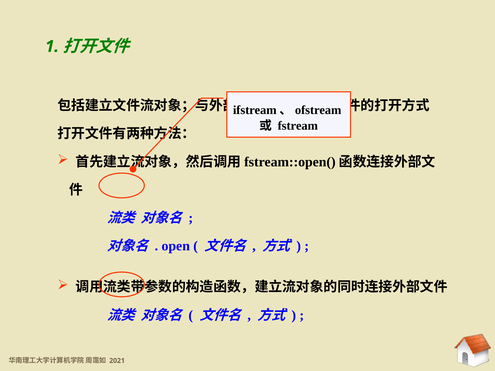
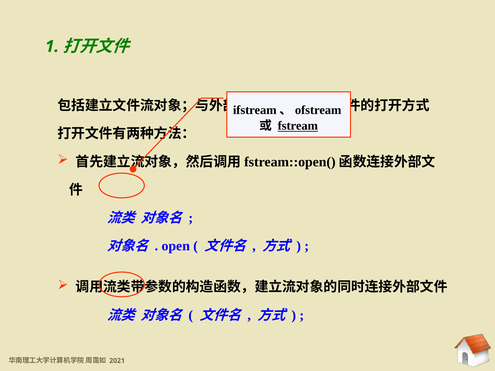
fstream underline: none -> present (298, 126)
